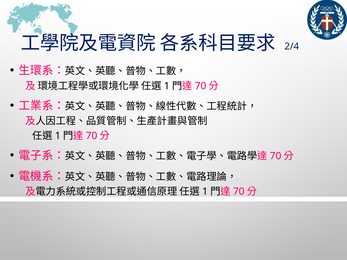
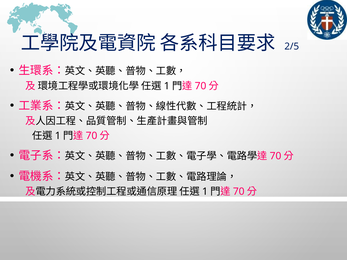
2/4: 2/4 -> 2/5 (292, 47)
